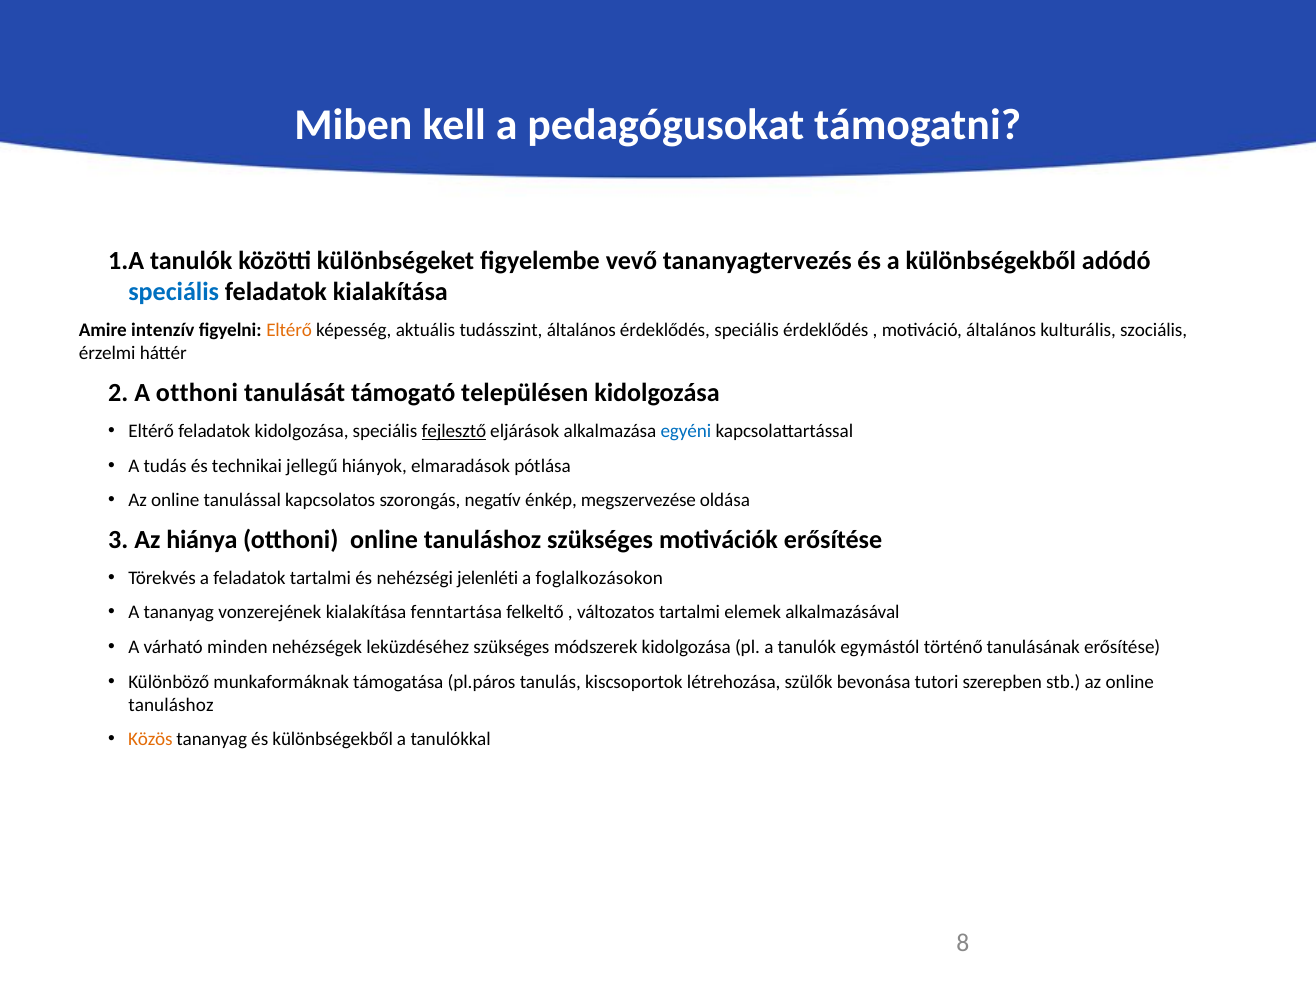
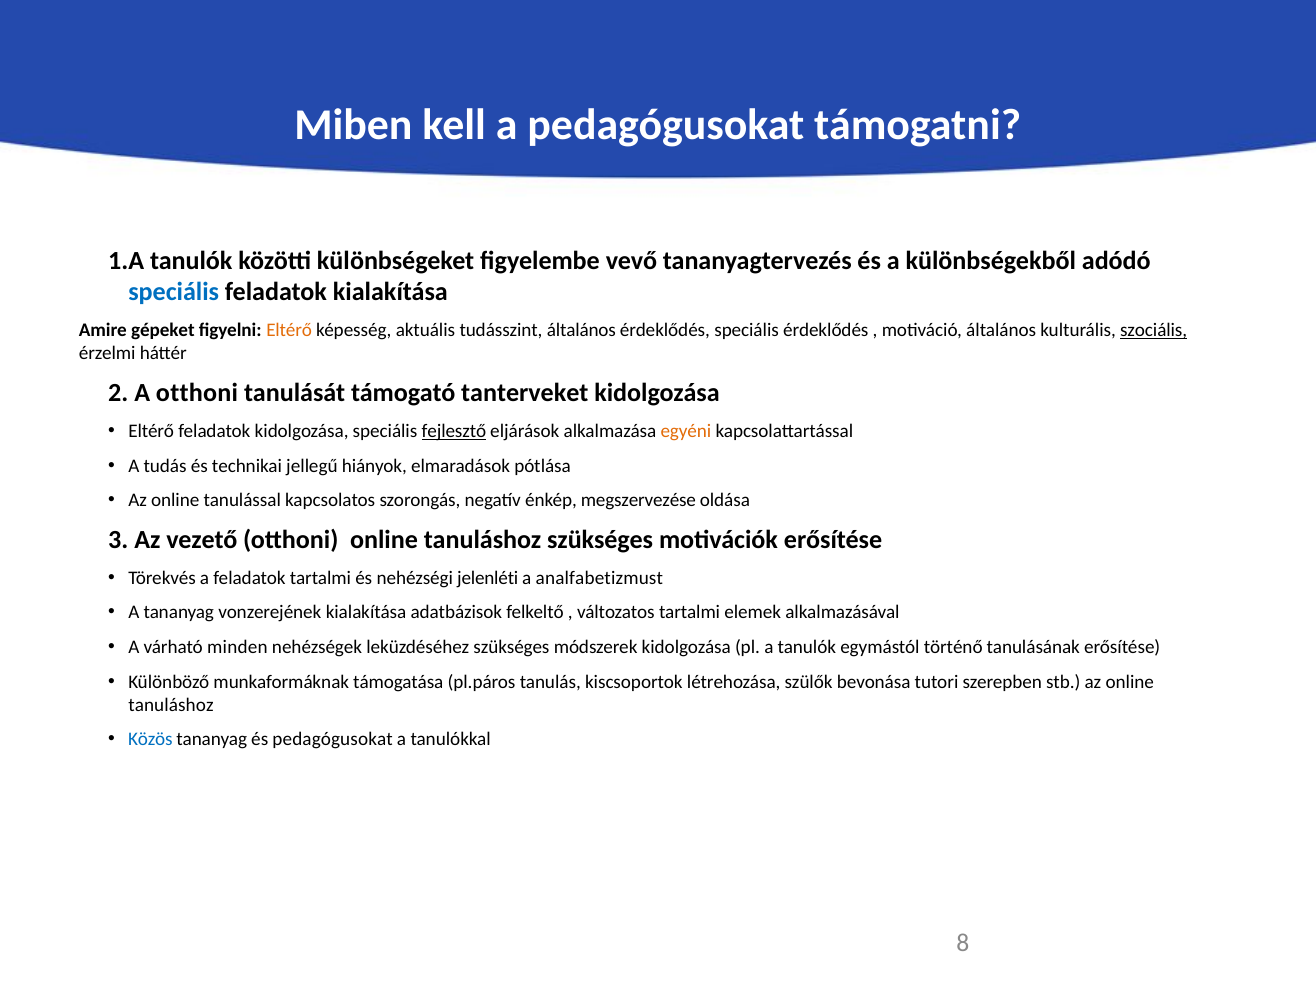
intenzív: intenzív -> gépeket (163, 331)
szociális underline: none -> present (1154, 331)
településen: településen -> tanterveket (525, 393)
egyéni colour: blue -> orange (686, 431)
hiánya: hiánya -> vezető (202, 540)
foglalkozásokon: foglalkozásokon -> analfabetizmust (599, 578)
fenntartása: fenntartása -> adatbázisok (456, 613)
Közös colour: orange -> blue (150, 739)
és különbségekből: különbségekből -> pedagógusokat (333, 739)
